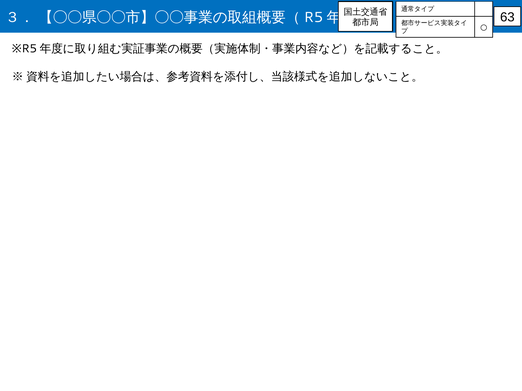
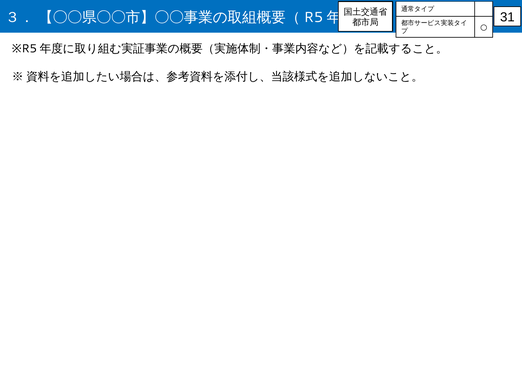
63: 63 -> 31 (507, 17)
